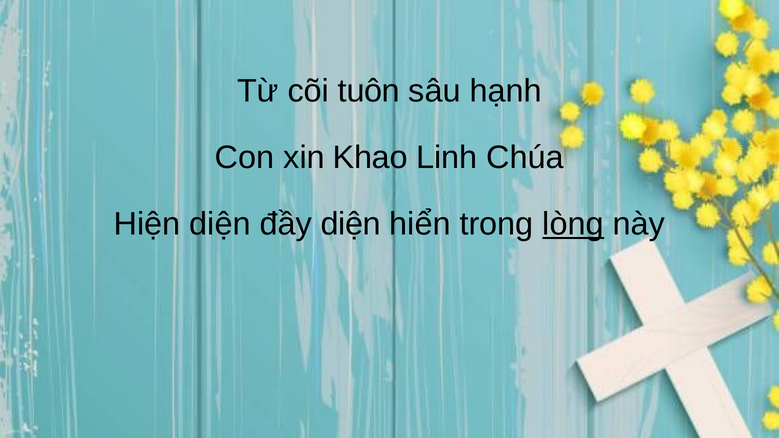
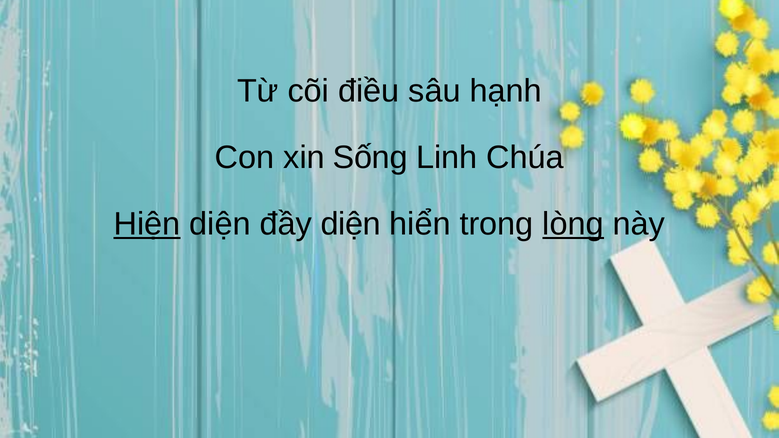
tuôn: tuôn -> điều (369, 91)
Khao: Khao -> Sống (370, 158)
Hiện underline: none -> present (147, 224)
